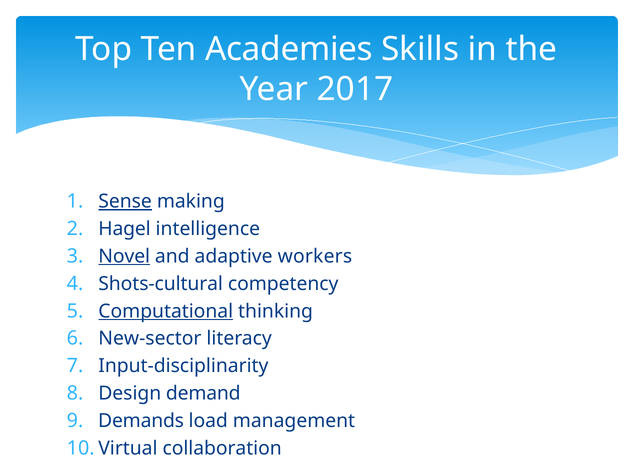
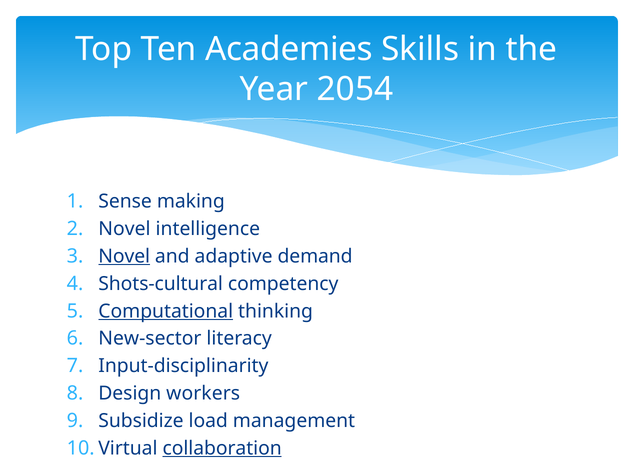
2017: 2017 -> 2054 (355, 89)
Sense underline: present -> none (125, 201)
Hagel: Hagel -> Novel (124, 229)
workers: workers -> demand (315, 256)
demand: demand -> workers (203, 393)
Demands: Demands -> Subsidize (141, 421)
collaboration underline: none -> present (222, 448)
